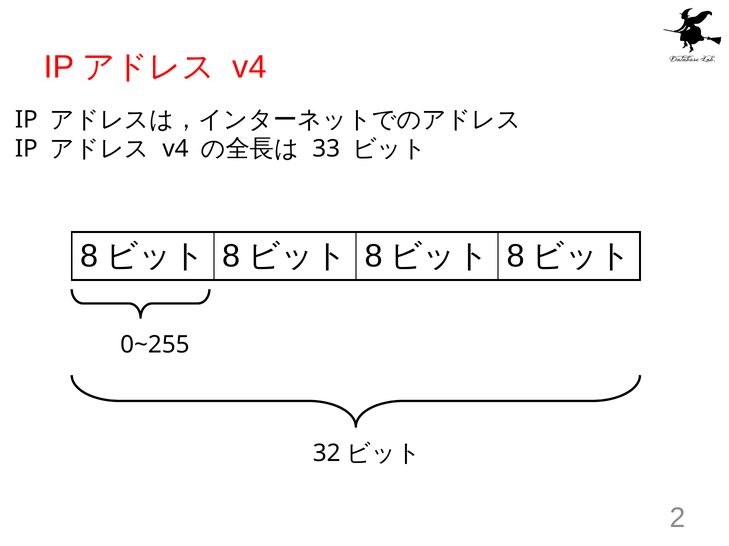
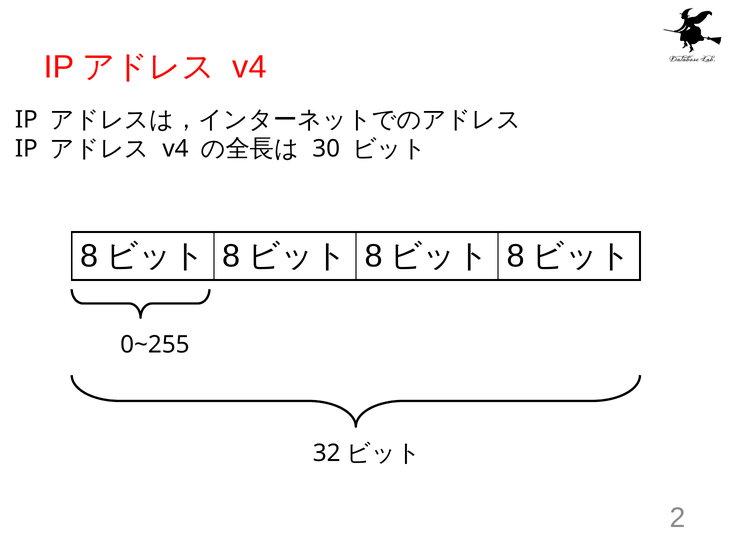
33: 33 -> 30 (326, 149)
